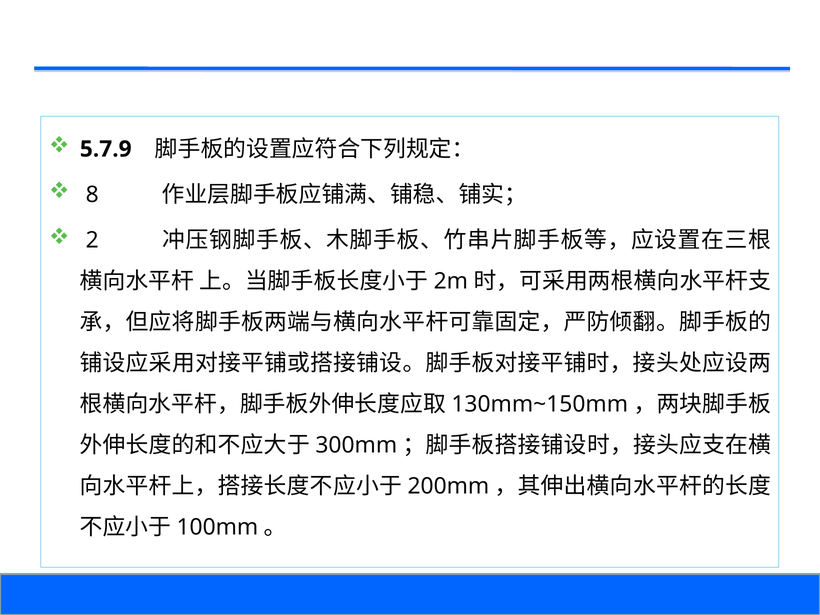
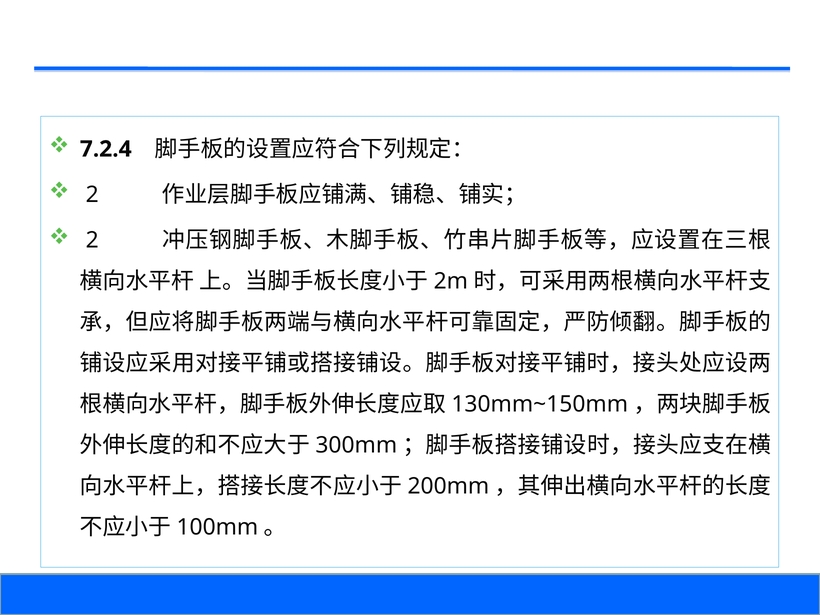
5.7.9: 5.7.9 -> 7.2.4 (106, 149)
8: 8 -> 2 (92, 195)
